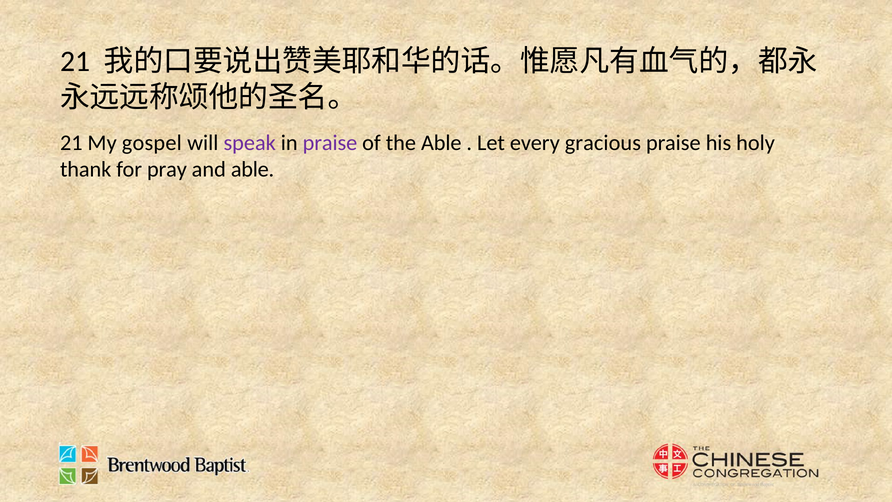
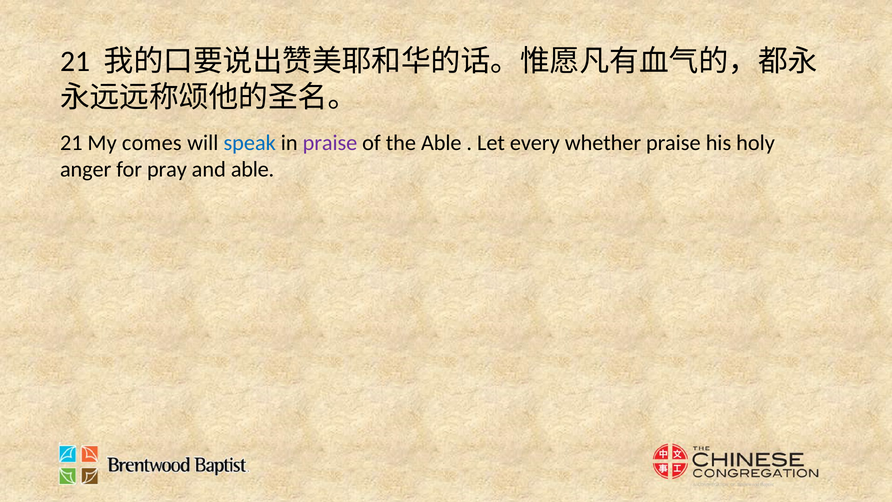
gospel: gospel -> comes (152, 143)
speak colour: purple -> blue (250, 143)
gracious: gracious -> whether (603, 143)
thank: thank -> anger (86, 170)
